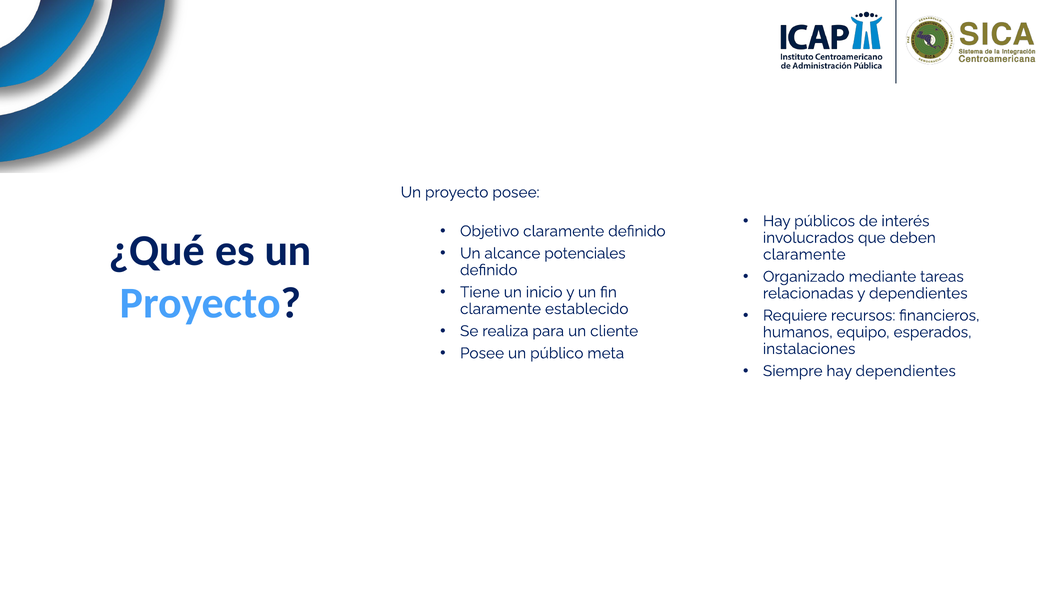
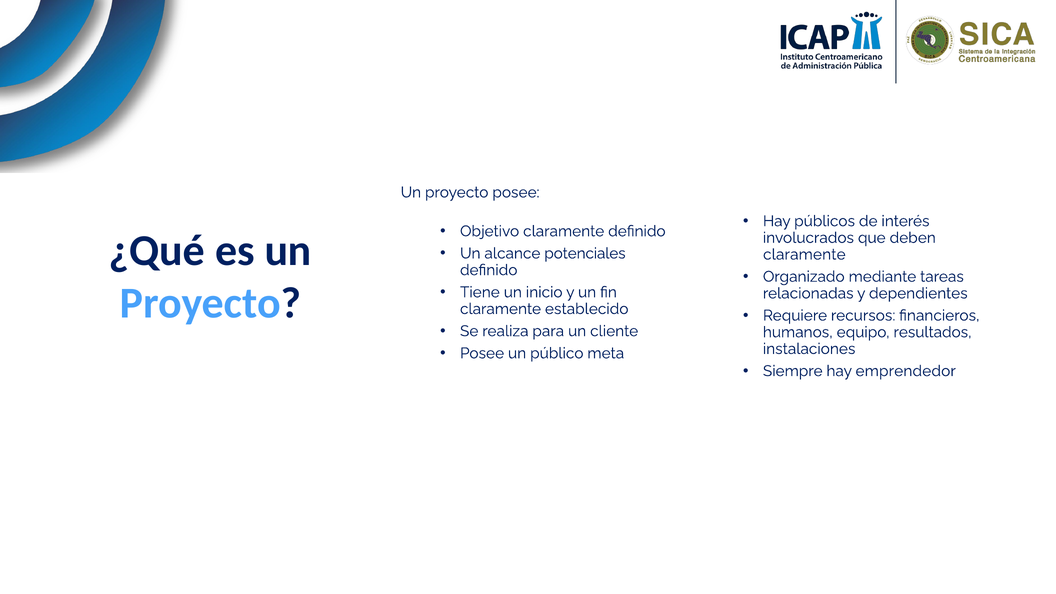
esperados: esperados -> resultados (933, 332)
hay dependientes: dependientes -> emprendedor (906, 371)
